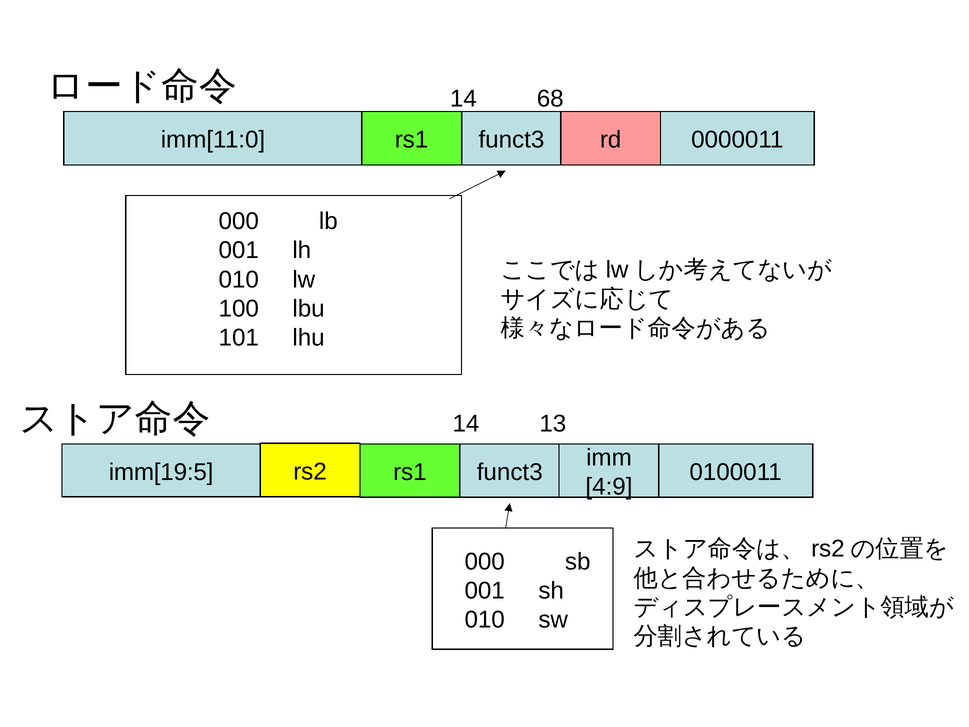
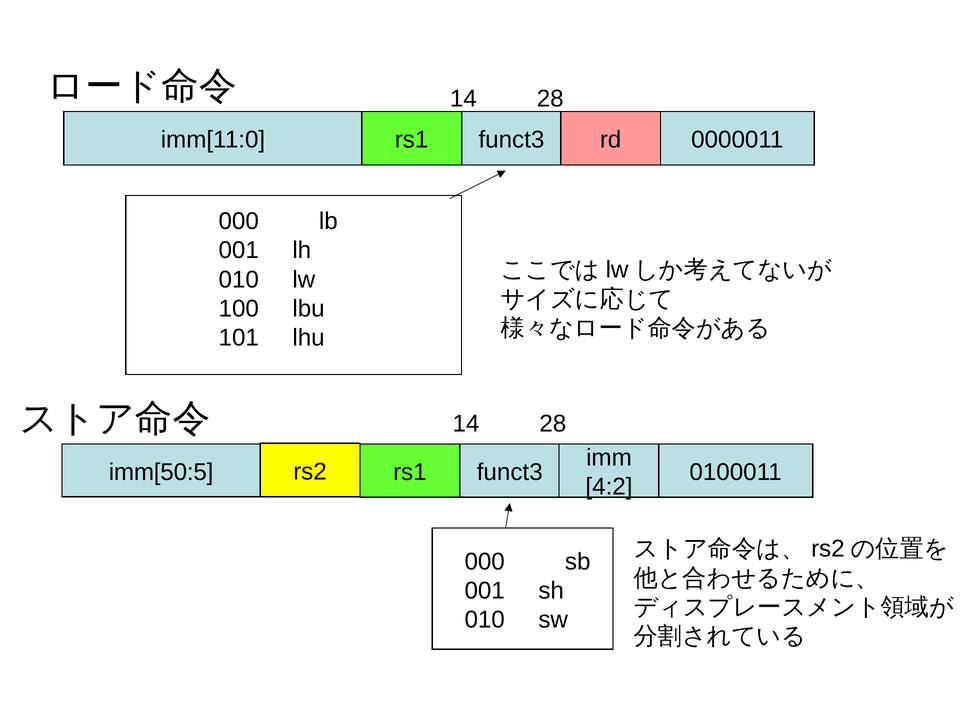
68: 68 -> 28 (550, 99)
13: 13 -> 28 (553, 424)
imm[19:5: imm[19:5 -> imm[50:5 (161, 472)
4:9: 4:9 -> 4:2 (609, 487)
